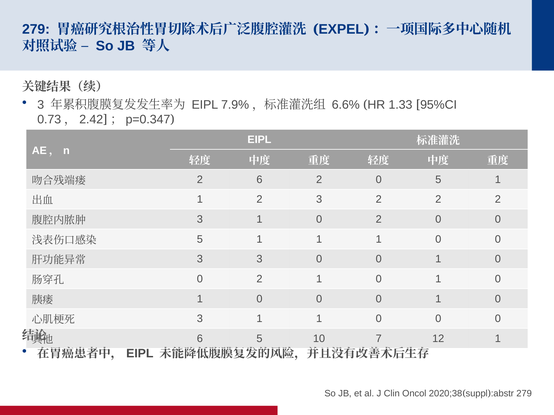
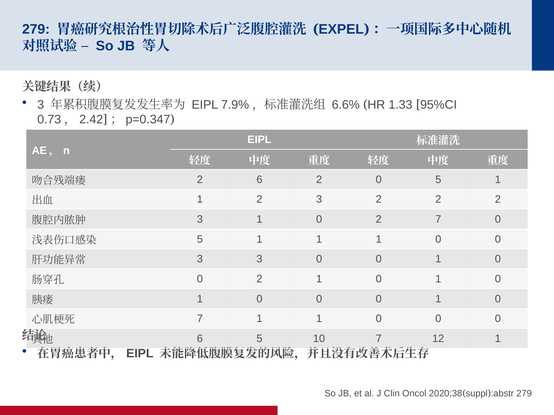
0 2 0: 0 -> 7 (438, 220)
3: 3 -> 7 (200, 319)
